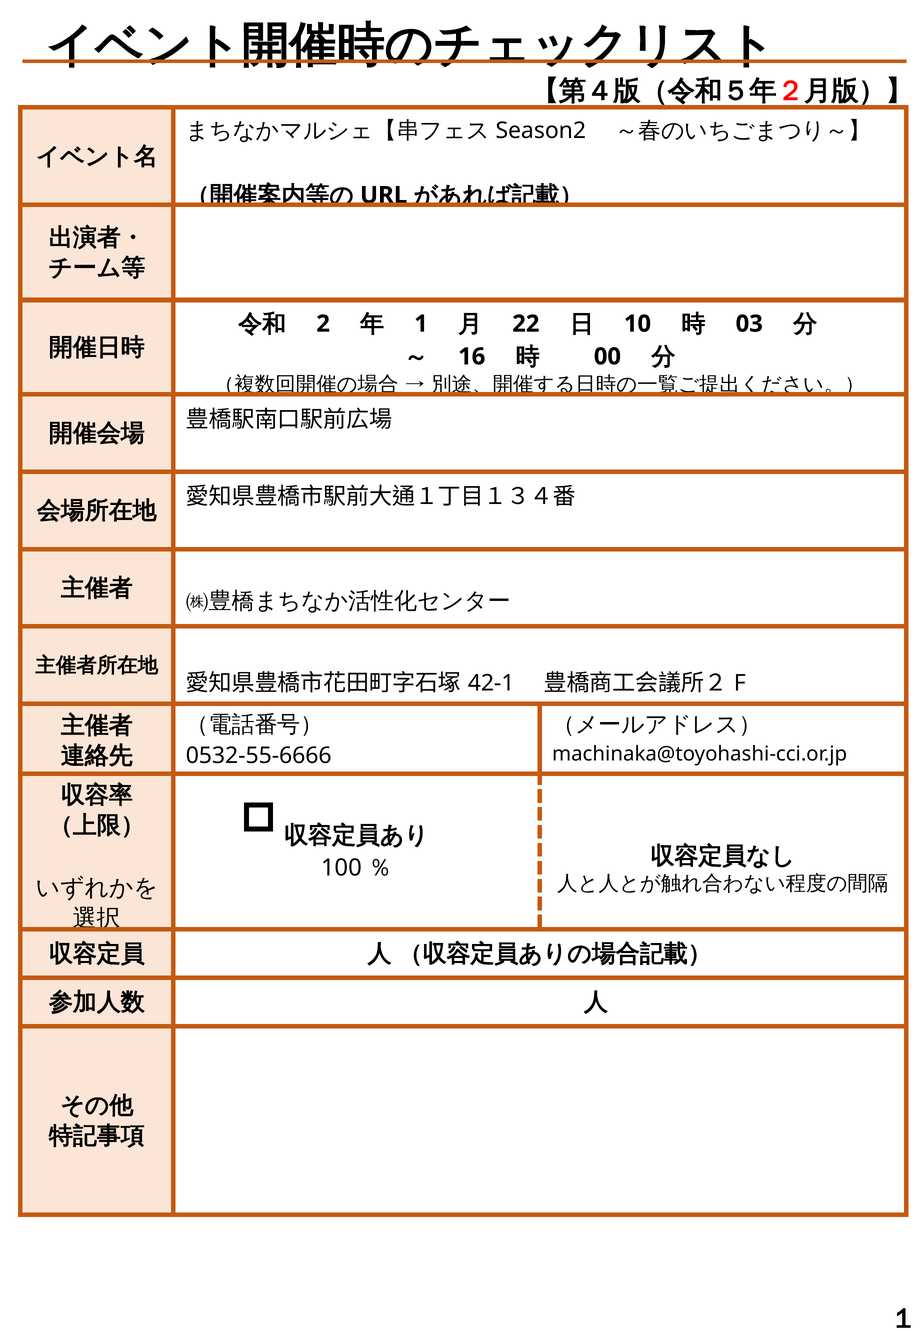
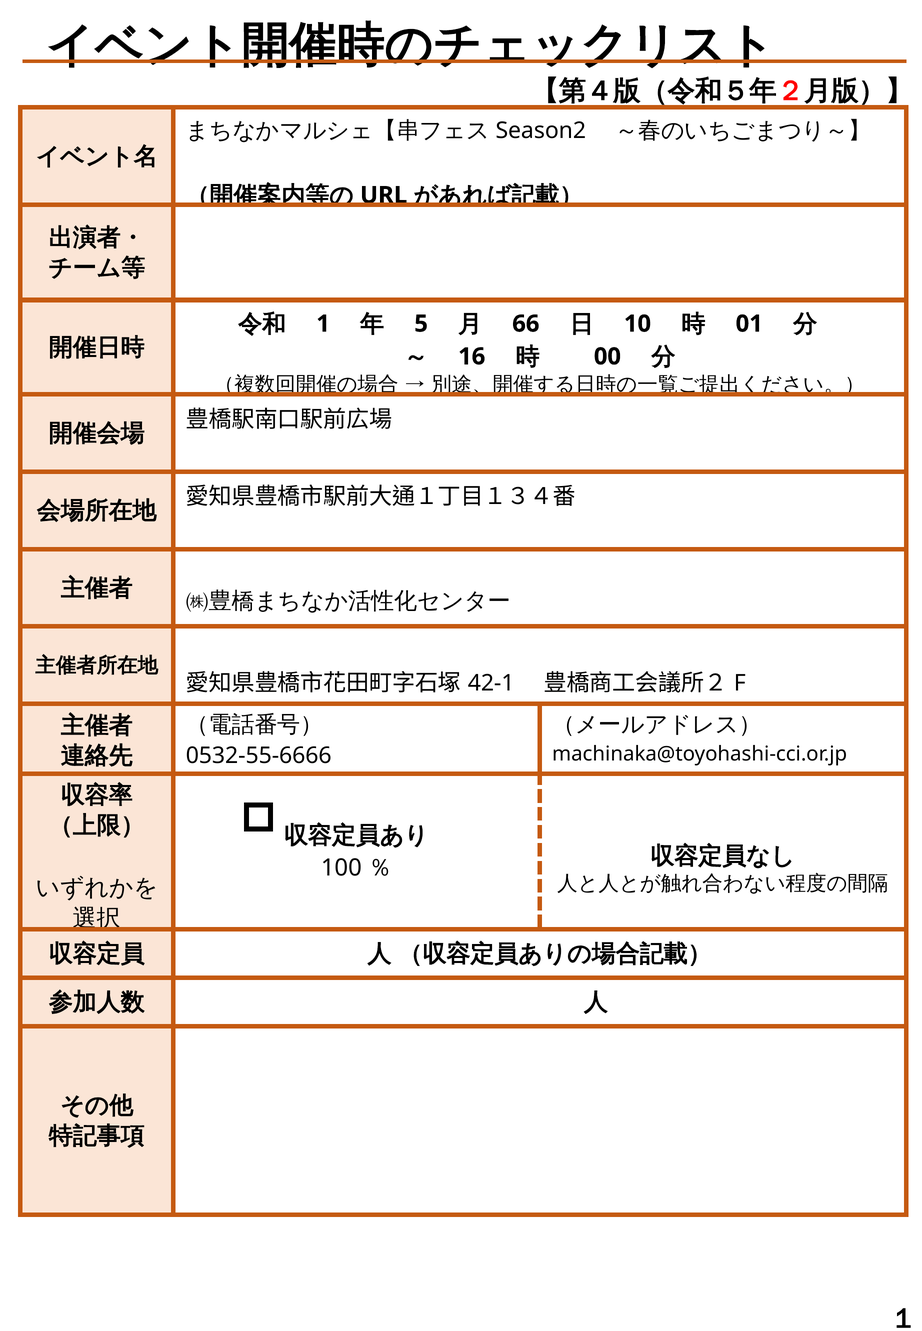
2: 2 -> 1 (323, 324)
1: 1 -> 5 (421, 324)
22: 22 -> 66 (526, 324)
03: 03 -> 01 (749, 324)
